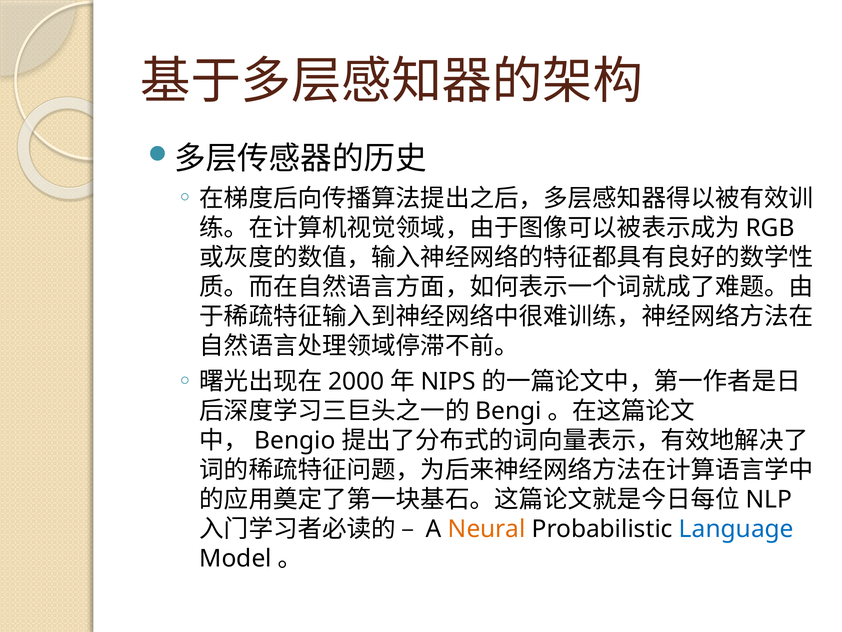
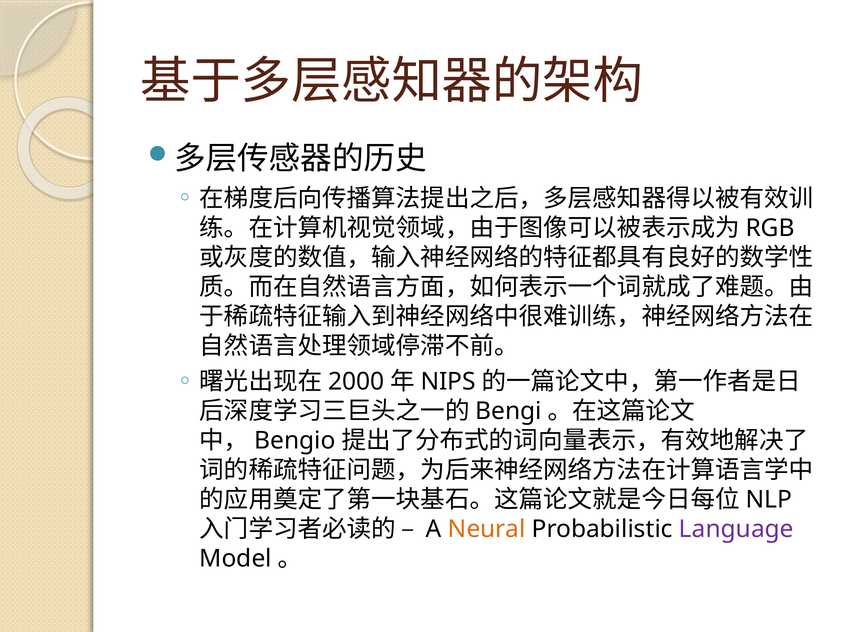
Language colour: blue -> purple (736, 529)
